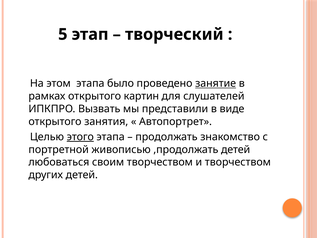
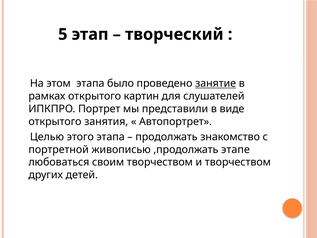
Вызвать: Вызвать -> Портрет (99, 109)
этого underline: present -> none (80, 137)
,продолжать детей: детей -> этапе (235, 149)
